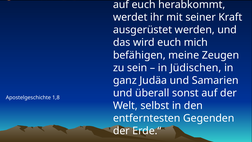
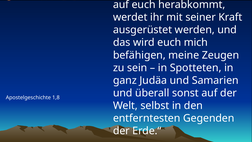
Jüdischen: Jüdischen -> Spotteten (196, 68)
